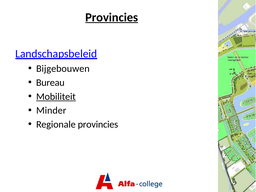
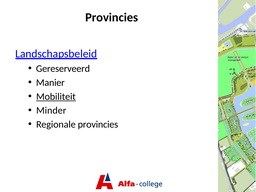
Provincies underline: present -> none (112, 17)
Bijgebouwen: Bijgebouwen -> Gereserveerd (63, 69)
Bureau: Bureau -> Manier (50, 83)
